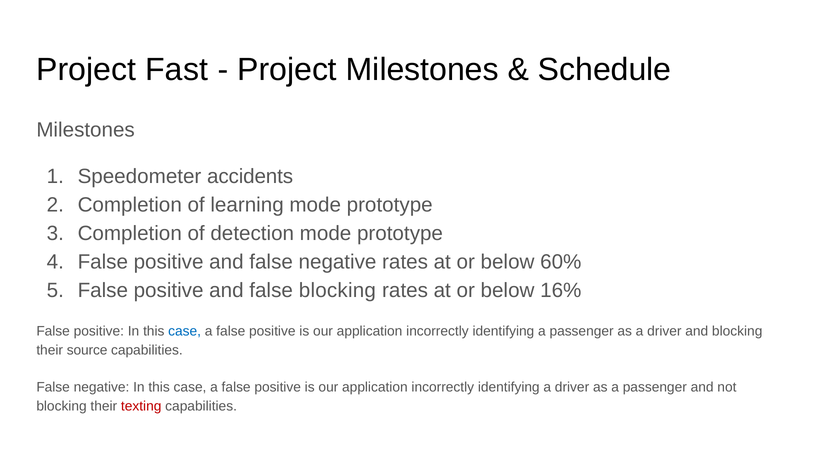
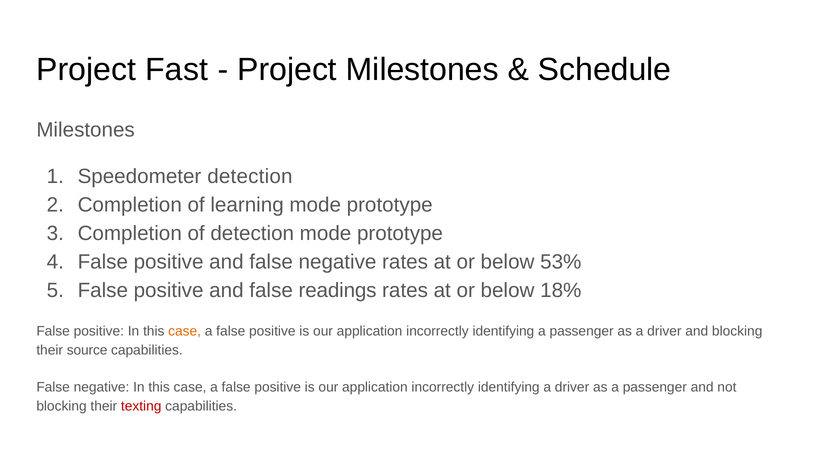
Speedometer accidents: accidents -> detection (250, 177)
60%: 60% -> 53% (561, 262)
false blocking: blocking -> readings (338, 290)
16%: 16% -> 18% (561, 290)
case colour: blue -> orange (185, 331)
